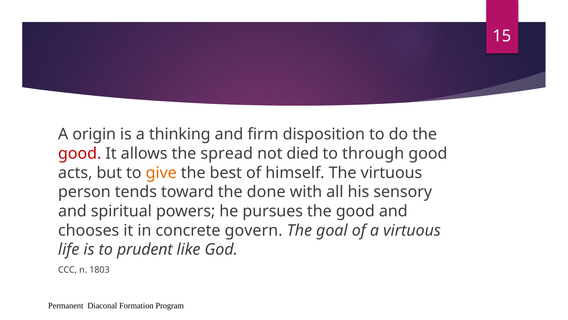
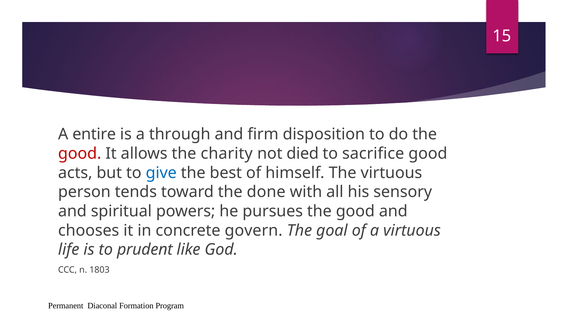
origin: origin -> entire (94, 134)
thinking: thinking -> through (180, 134)
spread: spread -> charity (227, 153)
through: through -> sacrifice (373, 153)
give colour: orange -> blue (161, 173)
